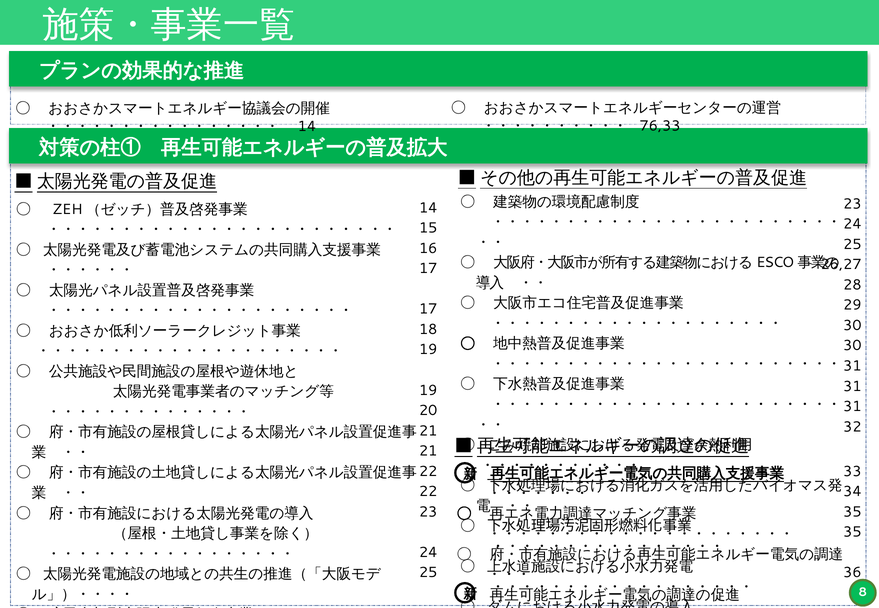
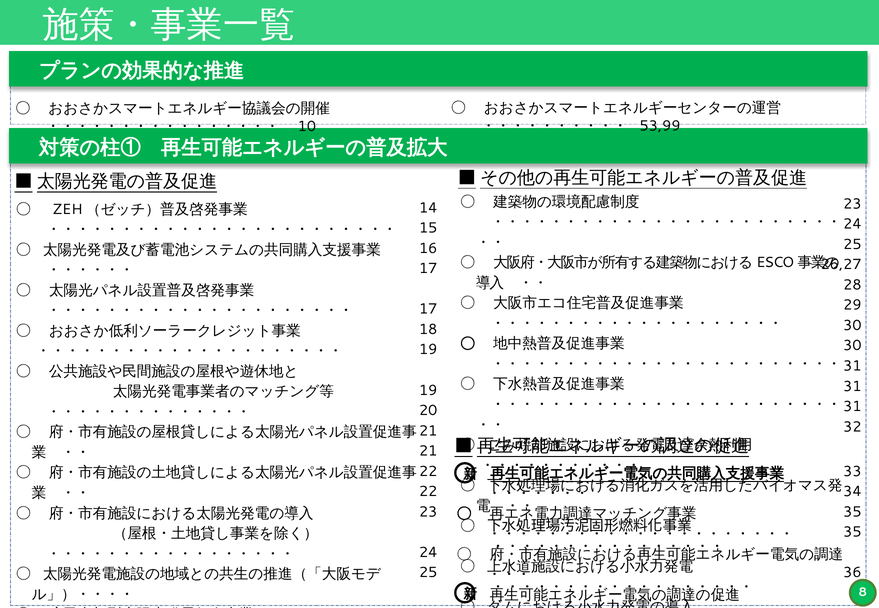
14: 14 -> 10 (307, 126)
76,33: 76,33 -> 53,99 (660, 126)
